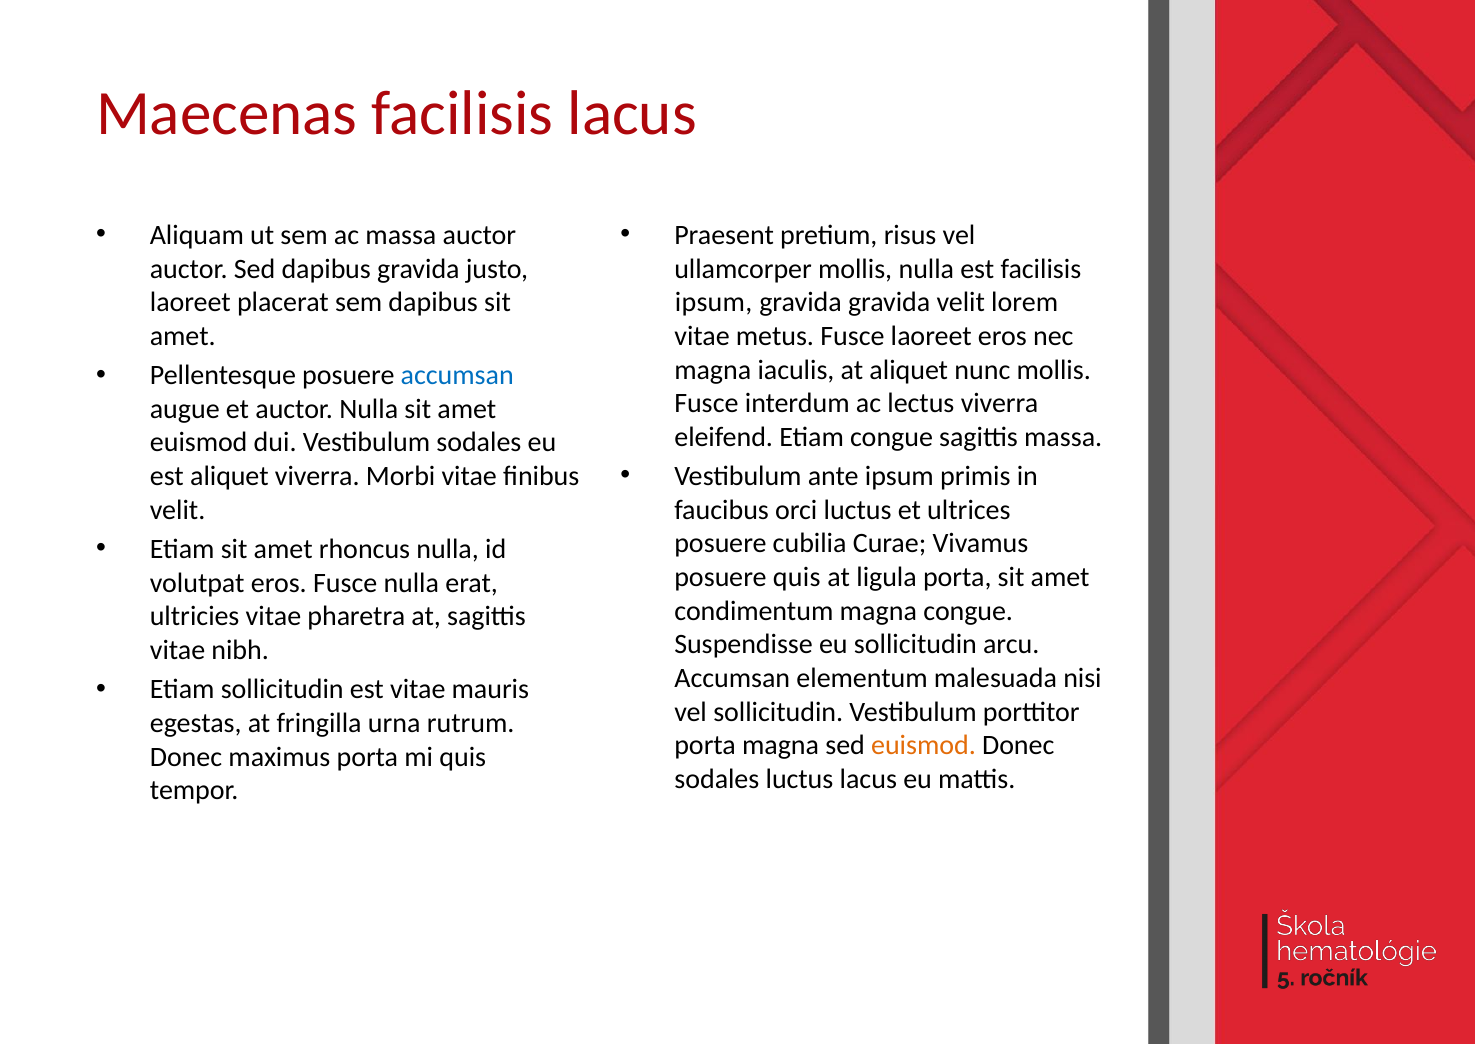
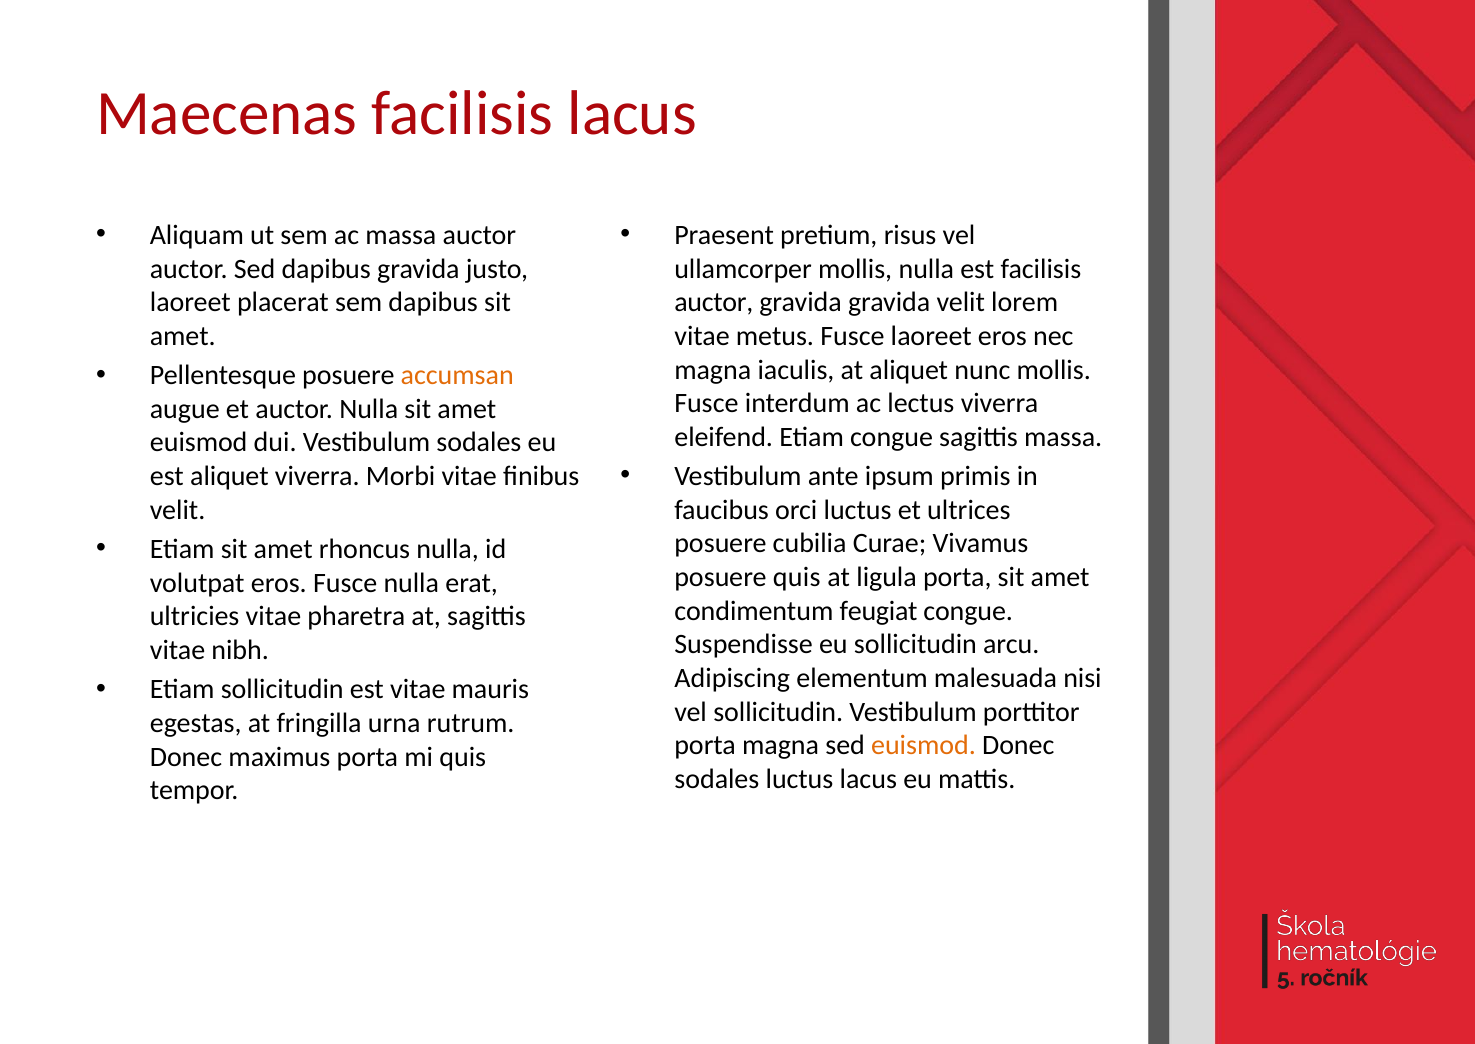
ipsum: ipsum -> auctor (714, 302)
accumsan colour: blue -> orange (457, 375)
condimentum magna: magna -> feugiat (879, 611)
Accumsan: Accumsan -> Adipiscing (732, 678)
